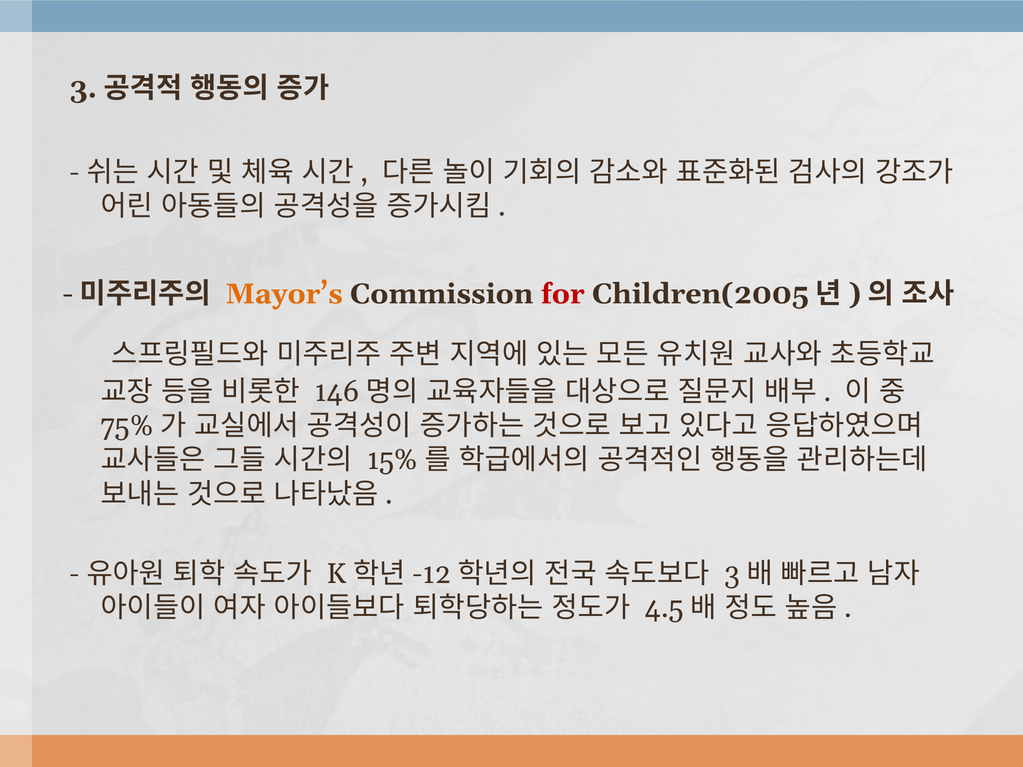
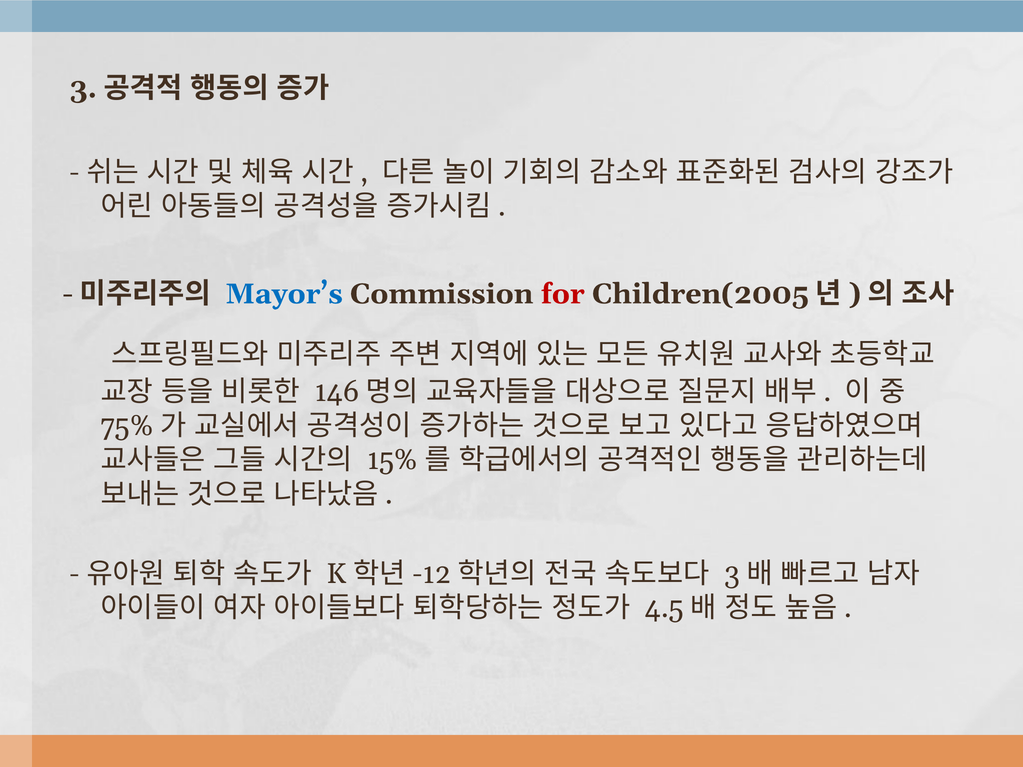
Mayor’s colour: orange -> blue (284, 294)
